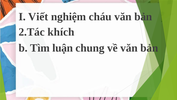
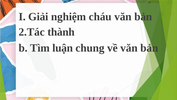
Viết: Viết -> Giải (38, 17)
khích: khích -> thành (61, 32)
